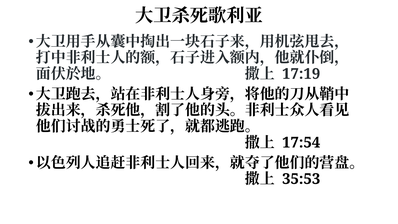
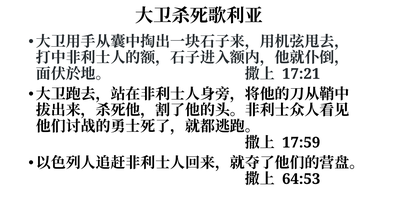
17:19: 17:19 -> 17:21 (301, 74)
17:54: 17:54 -> 17:59 (301, 143)
35:53: 35:53 -> 64:53 (301, 179)
